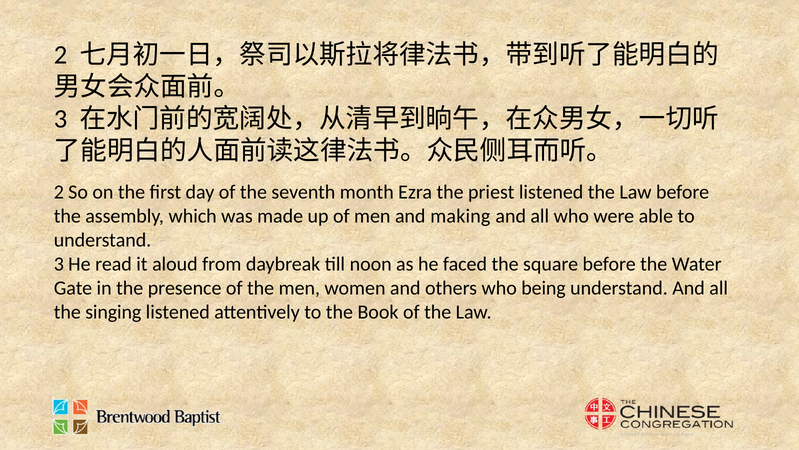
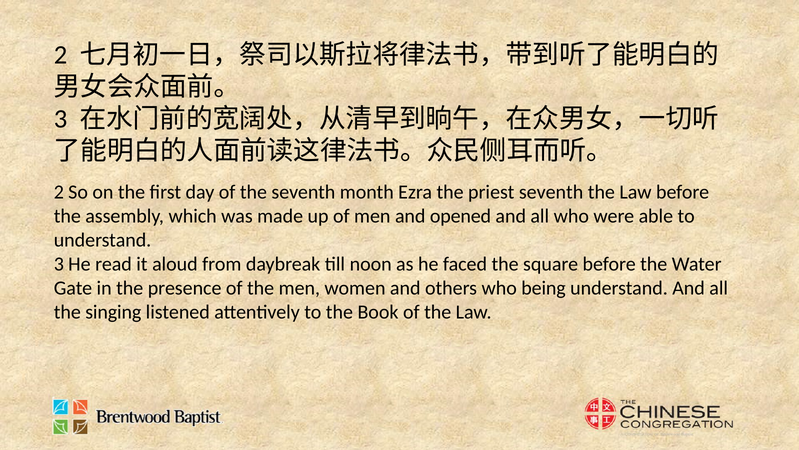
priest listened: listened -> seventh (551, 192)
making: making -> opened (461, 216)
